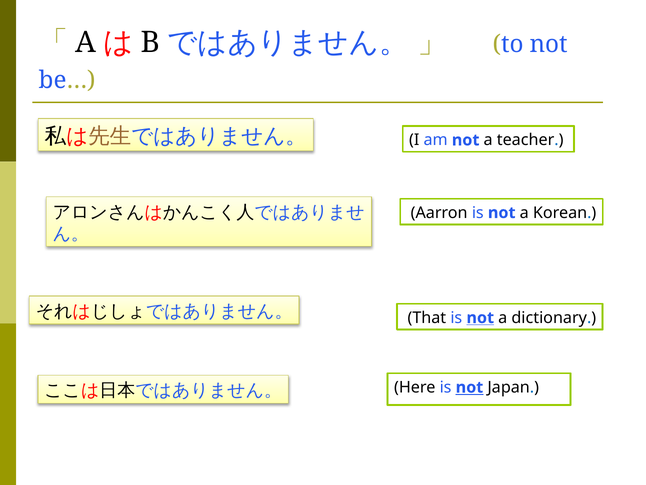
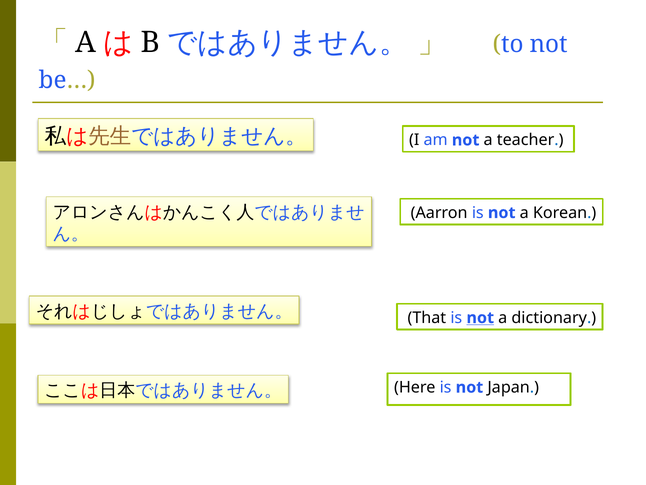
not underline: present -> none (469, 387)
